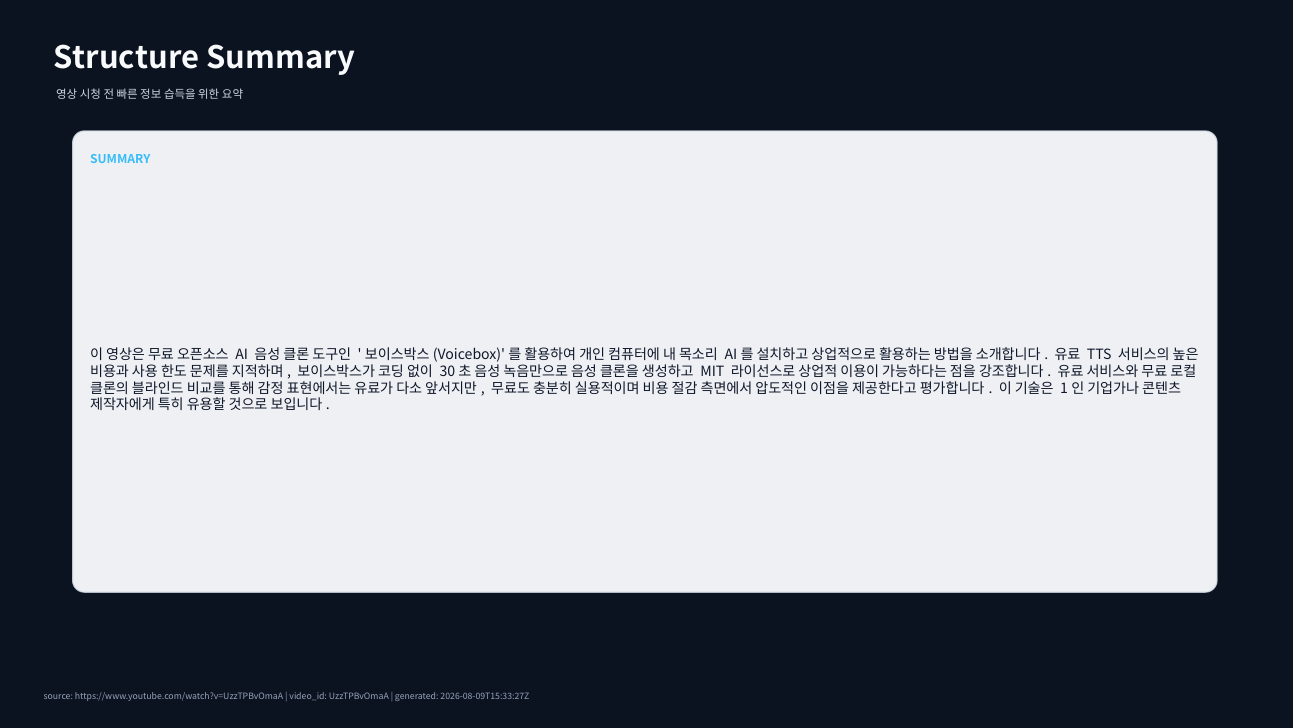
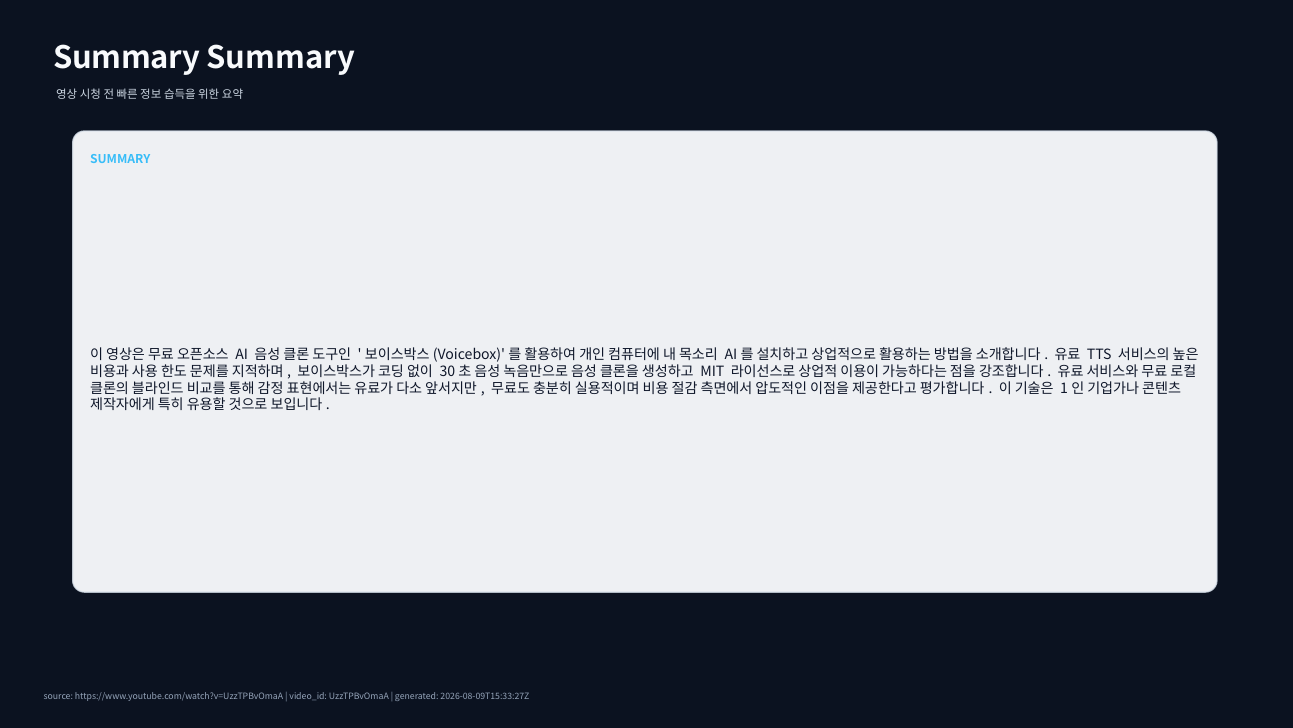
Structure: Structure -> Summary (127, 58)
